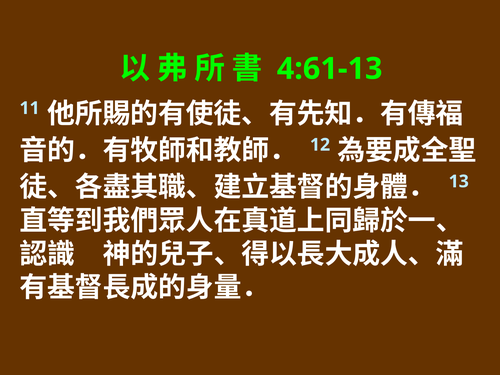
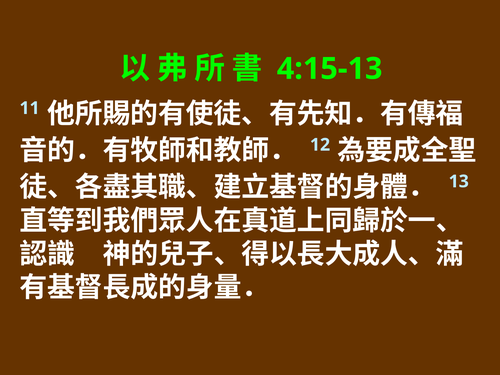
4:61-13: 4:61-13 -> 4:15-13 (330, 69)
